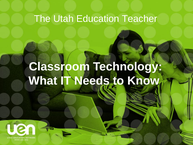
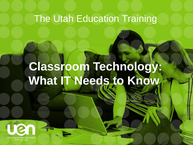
Teacher: Teacher -> Training (140, 19)
